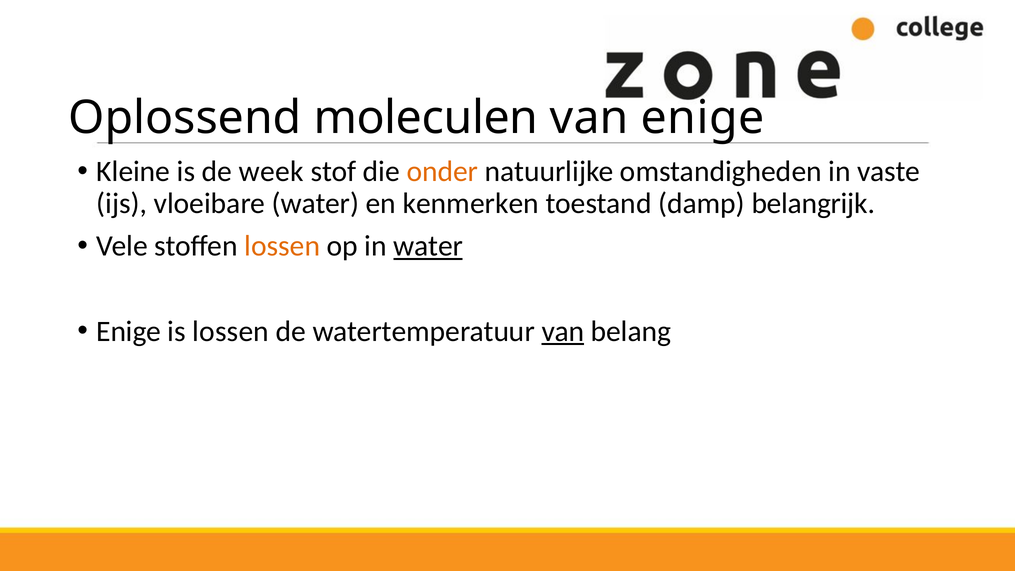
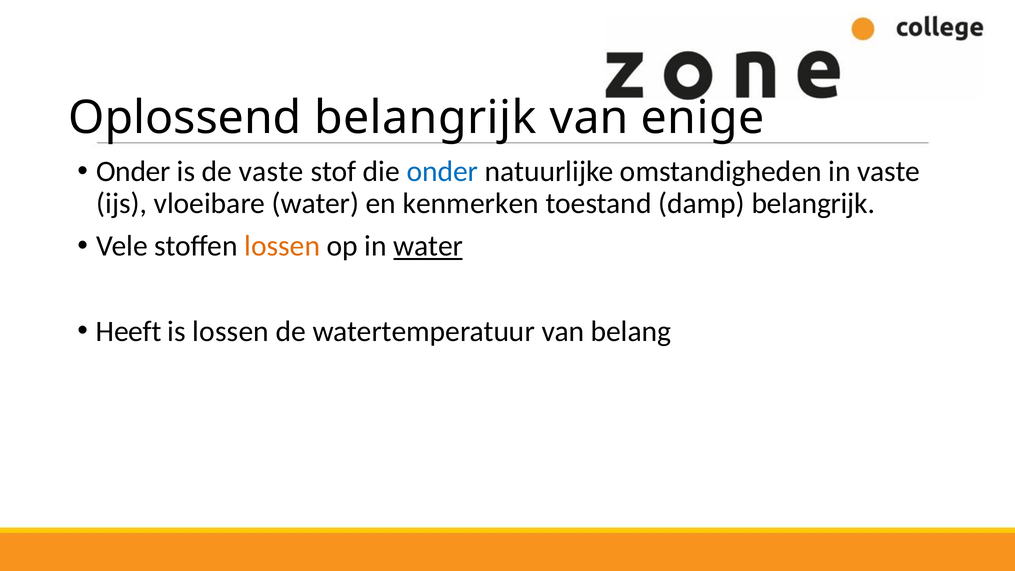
Oplossend moleculen: moleculen -> belangrijk (425, 118)
Kleine: Kleine -> Onder (133, 172)
de week: week -> vaste (271, 172)
onder colour: orange -> blue (442, 172)
Enige: Enige -> Heeft (129, 331)
van underline: present -> none (563, 331)
